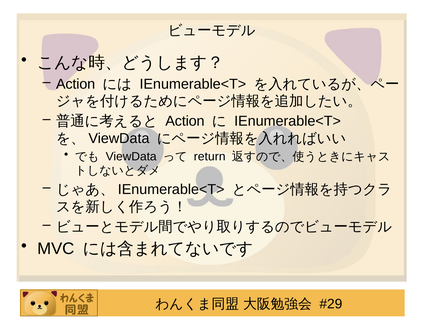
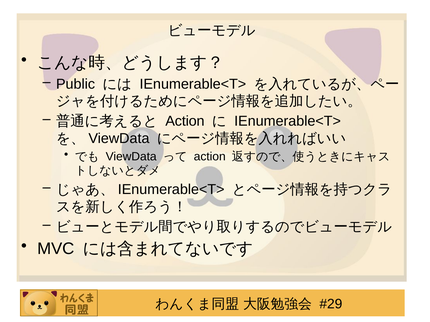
Action: Action -> Public (76, 84)
return: return -> action (210, 157)
